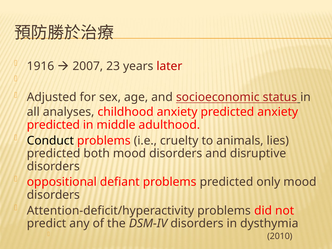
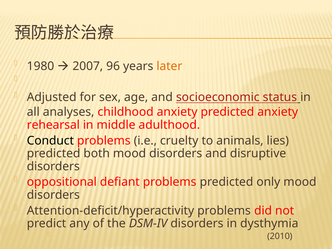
1916: 1916 -> 1980 (41, 66)
23: 23 -> 96 (113, 66)
later colour: red -> orange (169, 66)
predicted: predicted -> rehearsal (53, 125)
